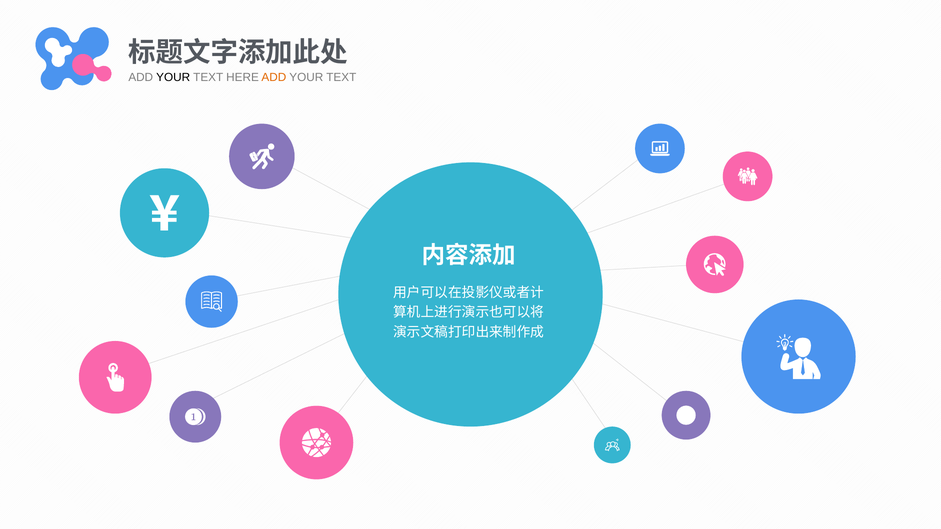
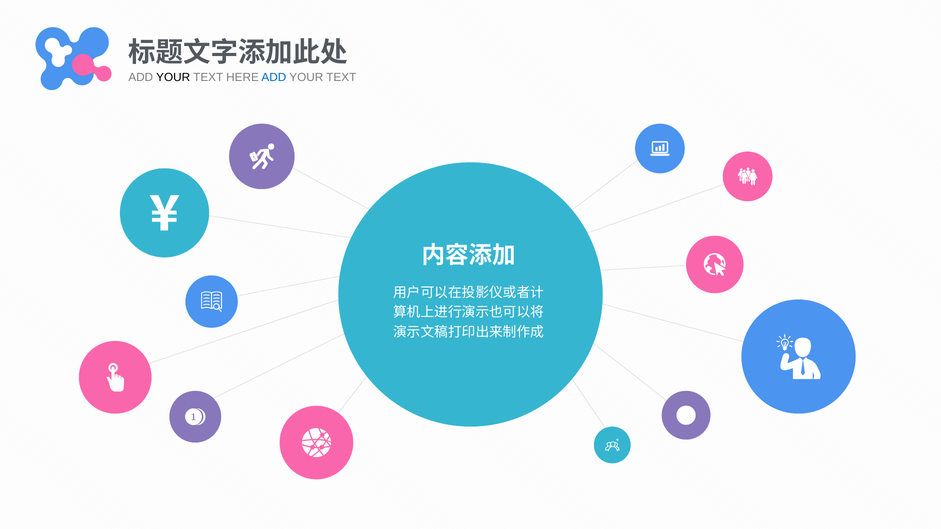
ADD colour: orange -> blue (274, 77)
